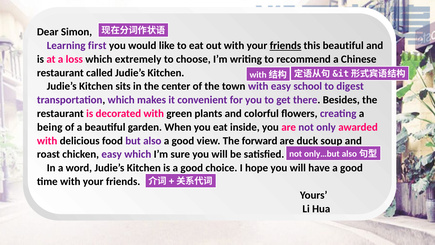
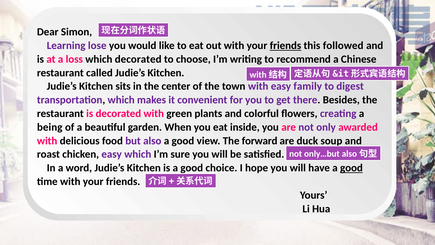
first: first -> lose (97, 45)
this beautiful: beautiful -> followed (343, 45)
which extremely: extremely -> decorated (138, 59)
school: school -> family (308, 86)
good underline: none -> present (351, 168)
